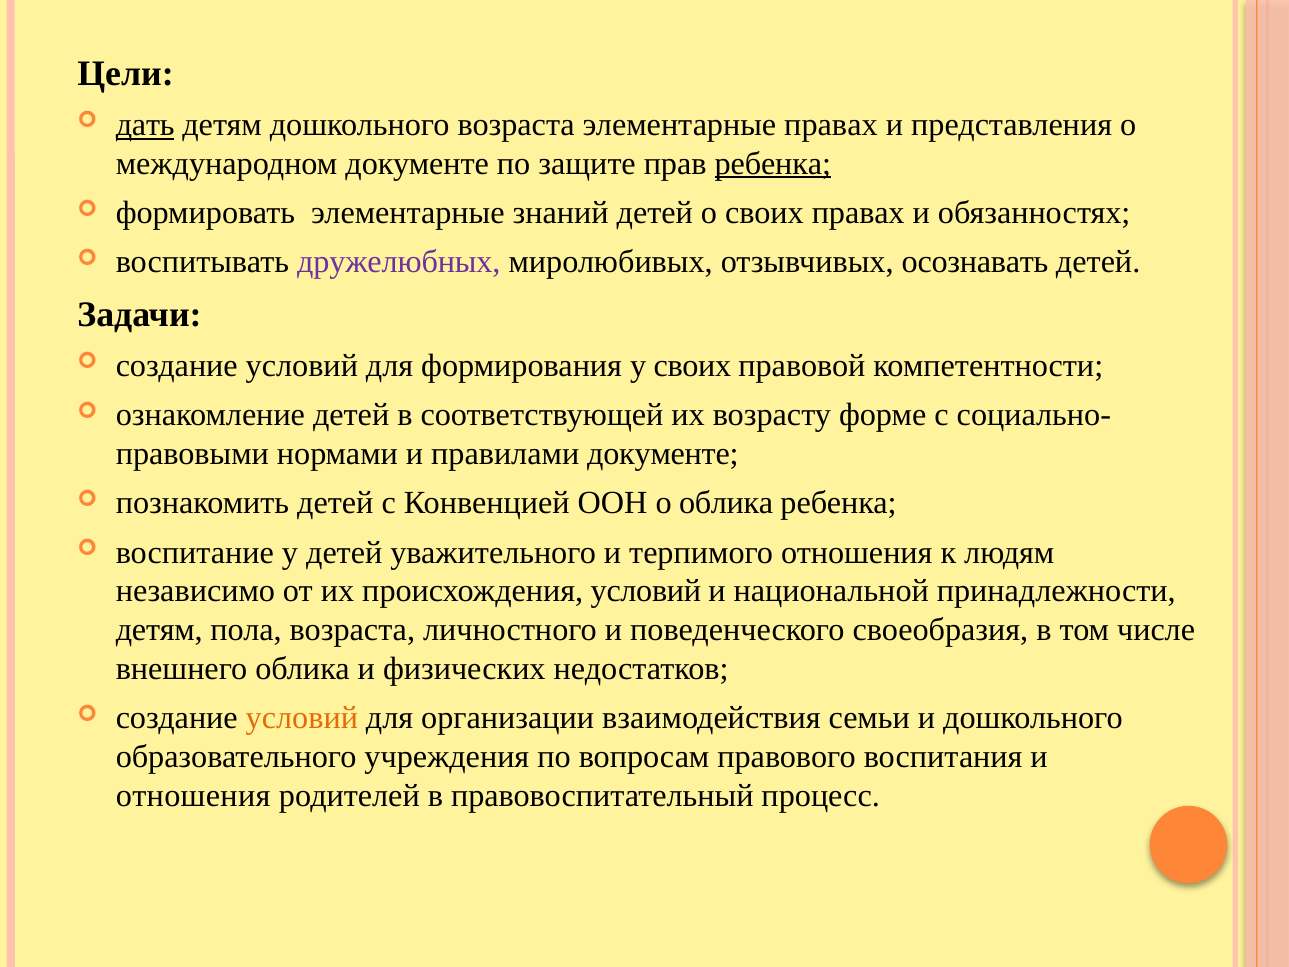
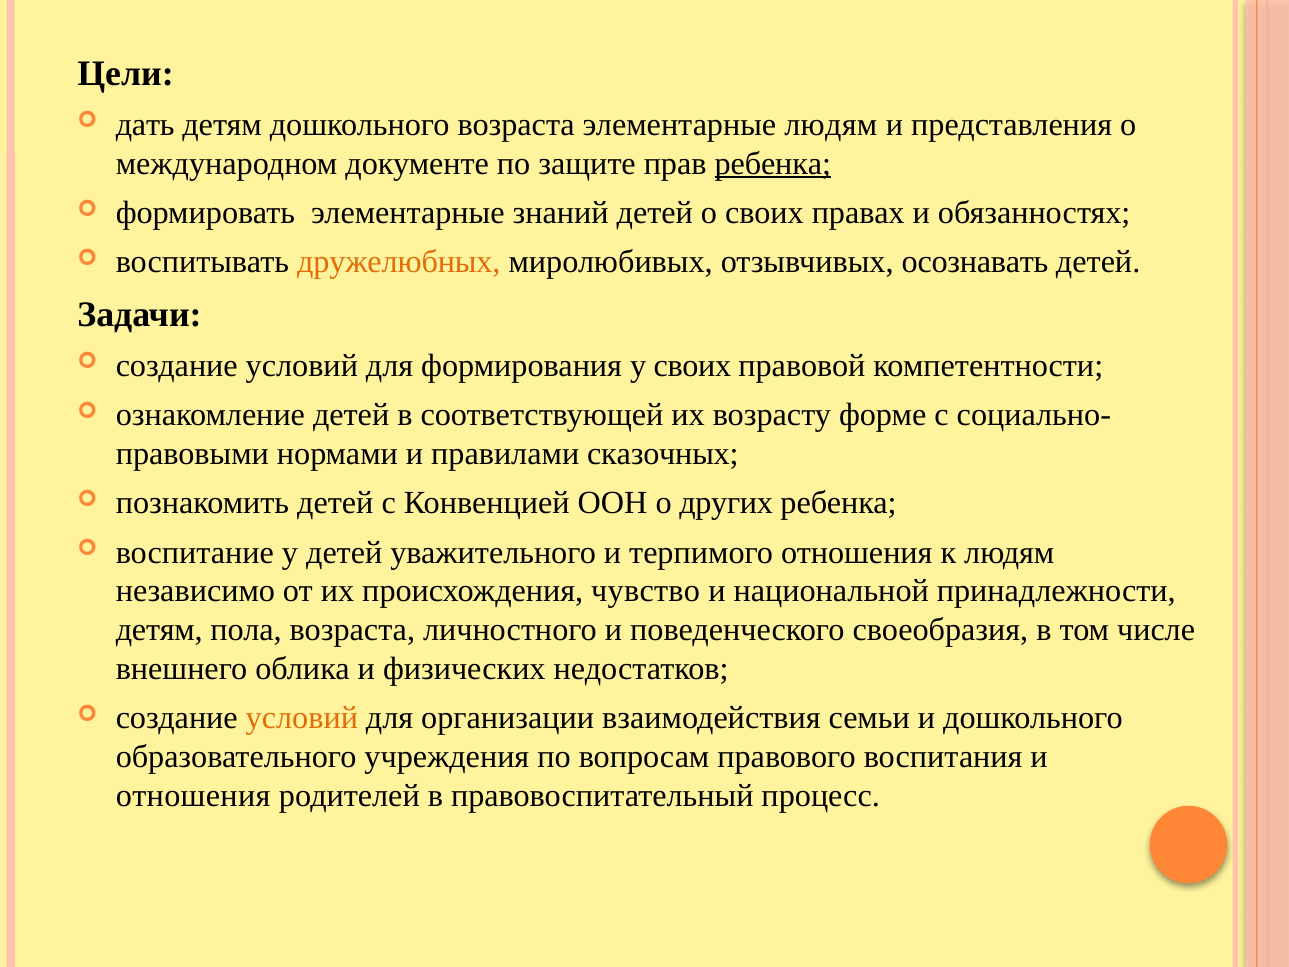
дать underline: present -> none (145, 125)
элементарные правах: правах -> людям (831, 125)
дружелюбных colour: purple -> orange (399, 262)
правилами документе: документе -> сказочных (663, 454)
о облика: облика -> других (726, 503)
происхождения условий: условий -> чувство (646, 591)
